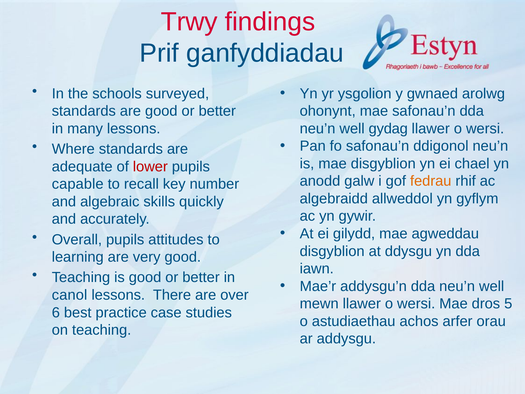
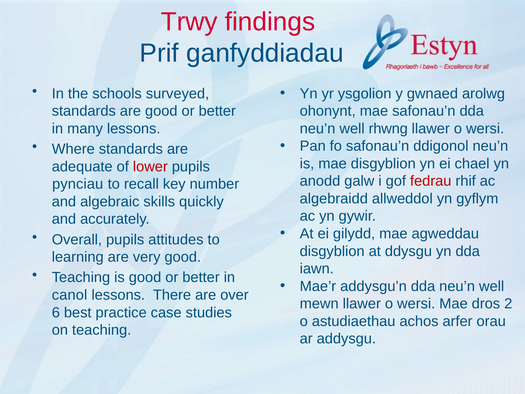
gydag: gydag -> rhwng (388, 128)
fedrau colour: orange -> red (431, 181)
capable: capable -> pynciau (78, 184)
5: 5 -> 2 (508, 304)
